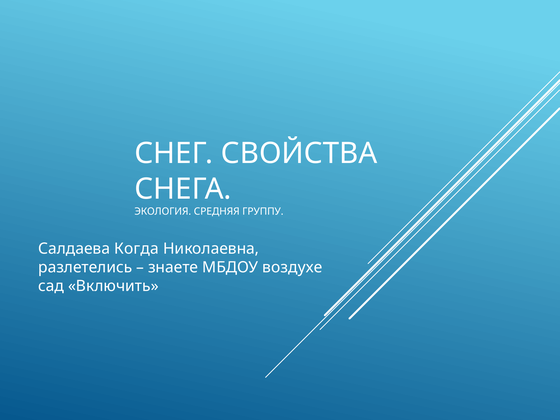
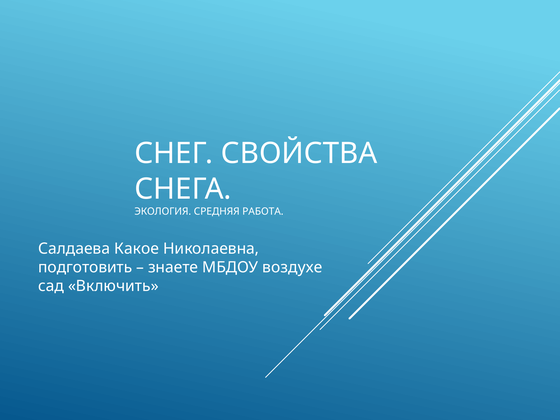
ГРУППУ: ГРУППУ -> РАБОТА (263, 211)
Когда: Когда -> Какое (137, 249)
разлетелись: разлетелись -> подготовить (85, 267)
